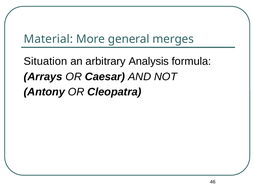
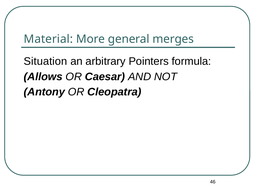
Analysis: Analysis -> Pointers (149, 62)
Arrays: Arrays -> Allows (43, 77)
